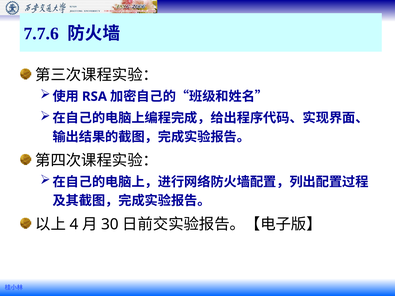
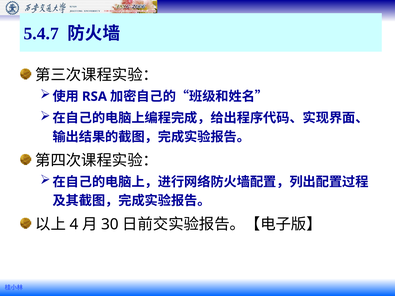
7.7.6: 7.7.6 -> 5.4.7 (41, 34)
